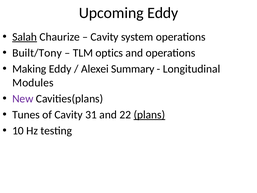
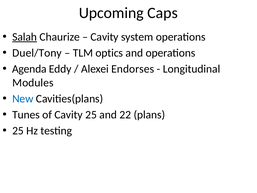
Upcoming Eddy: Eddy -> Caps (163, 13)
Built/Tony: Built/Tony -> Duel/Tony (37, 53)
Making: Making -> Agenda (29, 69)
Summary: Summary -> Endorses (133, 69)
New colour: purple -> blue (23, 99)
Cavity 31: 31 -> 25 (91, 115)
plans underline: present -> none (149, 115)
10: 10 -> 25 (18, 131)
